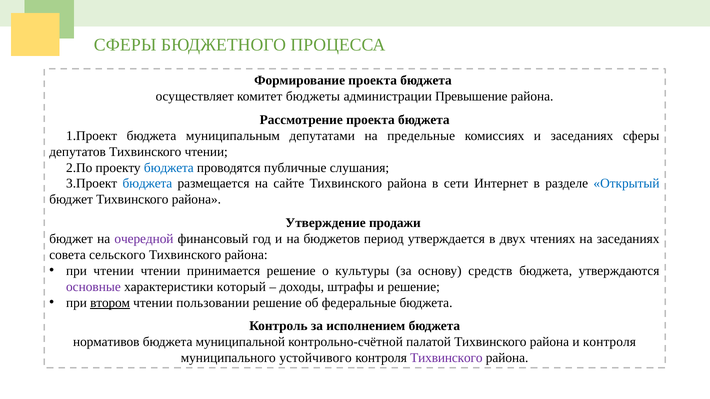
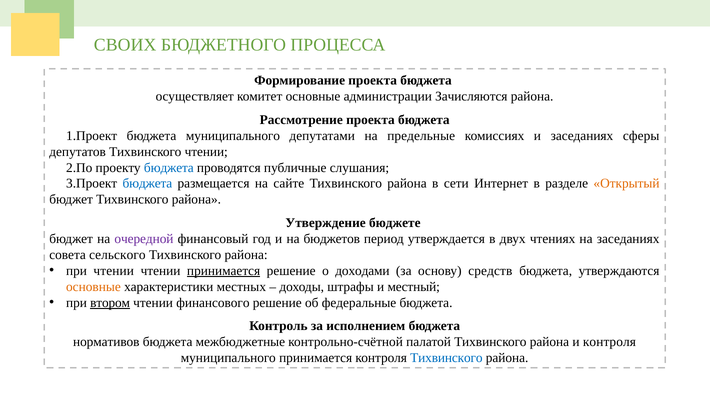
СФЕРЫ: СФЕРЫ -> СВОИХ (125, 45)
комитет бюджеты: бюджеты -> основные (313, 96)
Превышение: Превышение -> Зачисляются (471, 96)
бюджета муниципальным: муниципальным -> муниципального (233, 136)
Открытый colour: blue -> orange (626, 184)
продажи: продажи -> бюджете (395, 223)
принимается underline: none -> present (224, 271)
культуры: культуры -> доходами (362, 271)
основные colour: purple -> orange (93, 287)
который: который -> местных (241, 287)
и решение: решение -> местный (414, 287)
пользовании: пользовании -> финансового (213, 303)
муниципальной: муниципальной -> межбюджетные (240, 342)
муниципального устойчивого: устойчивого -> принимается (316, 358)
Тихвинского colour: purple -> blue (446, 358)
